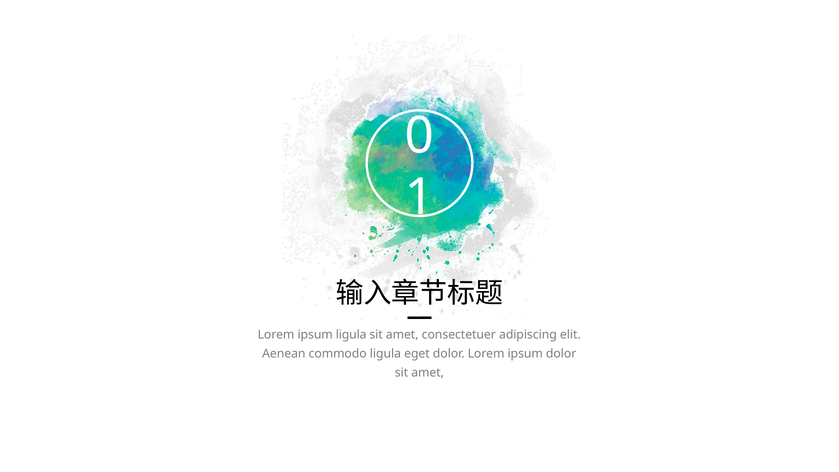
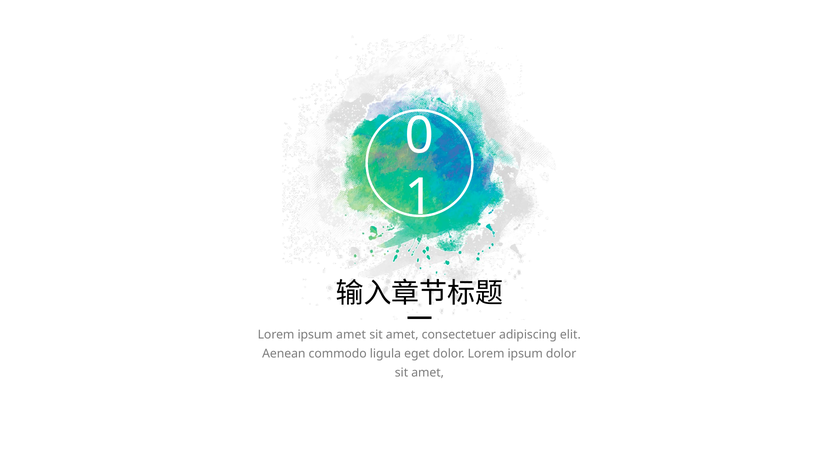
ipsum ligula: ligula -> amet (351, 335)
